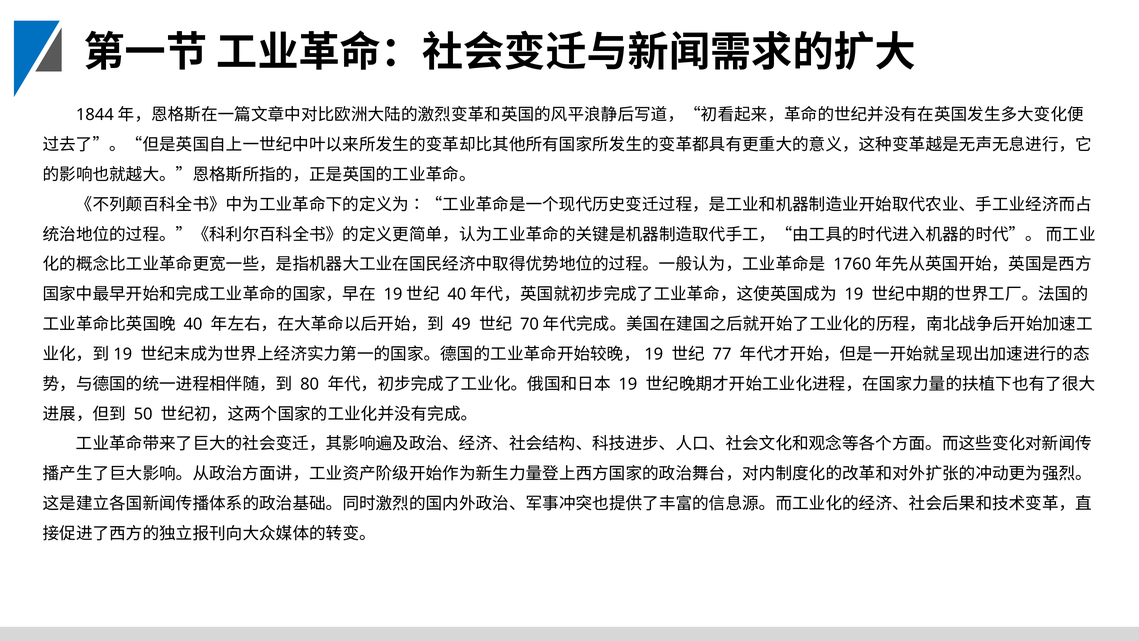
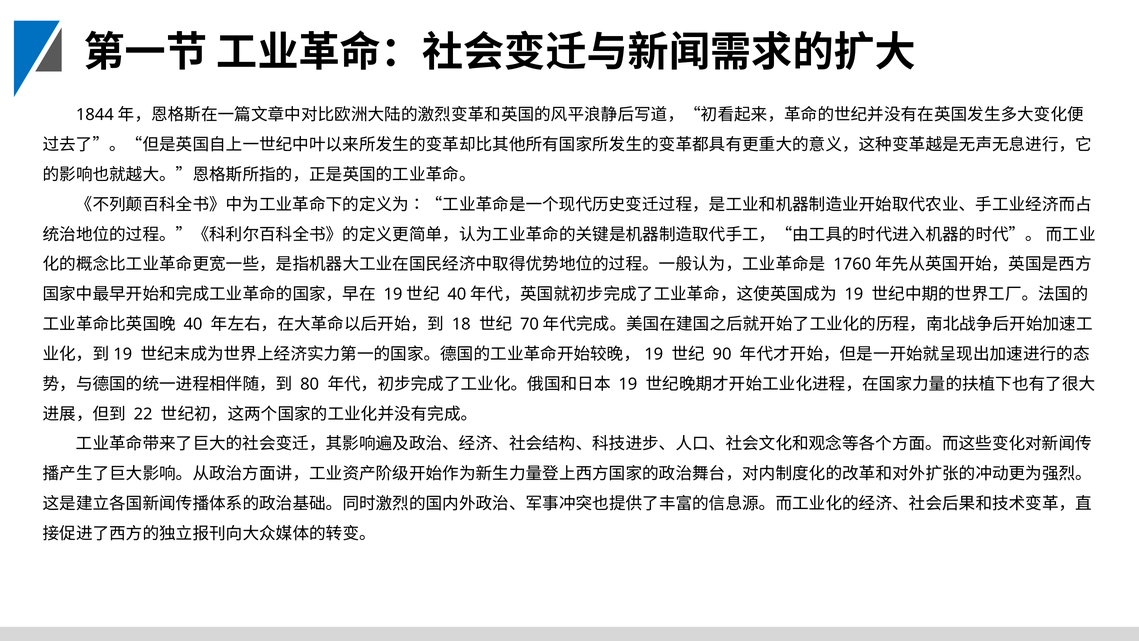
49: 49 -> 18 (461, 324)
77: 77 -> 90 (722, 354)
50: 50 -> 22 (143, 414)
